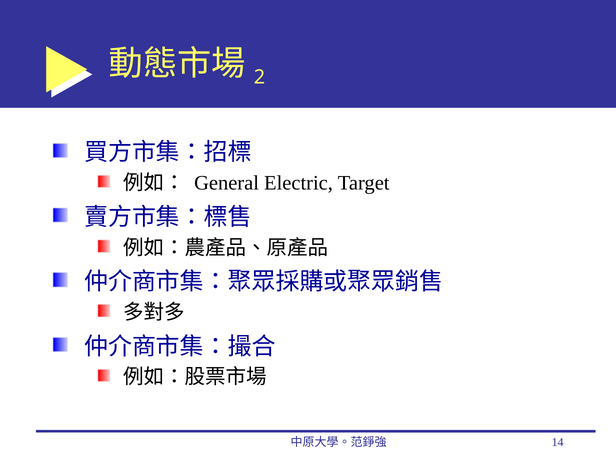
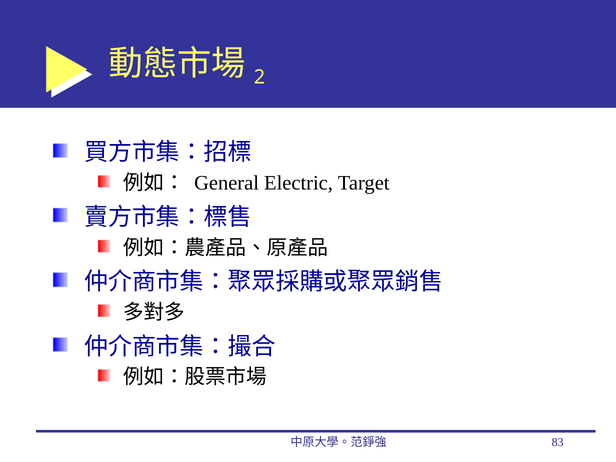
14: 14 -> 83 (558, 442)
